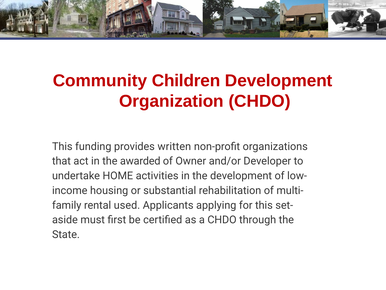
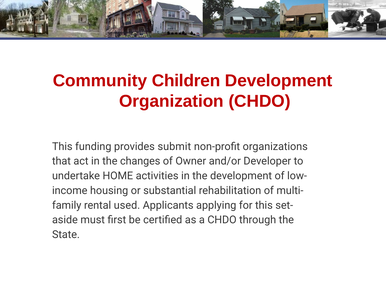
written: written -> submit (174, 146)
awarded: awarded -> changes (140, 161)
